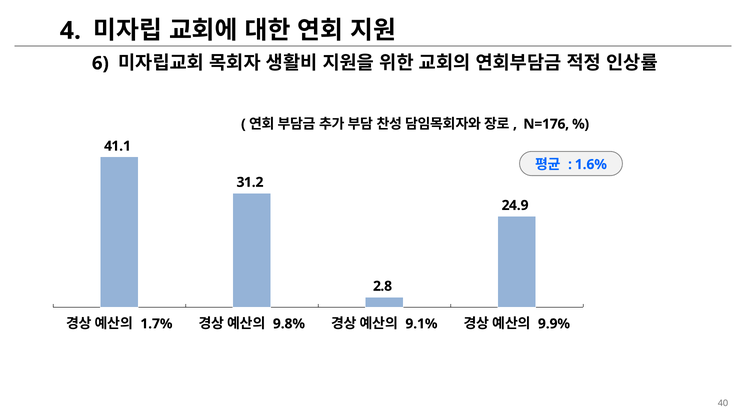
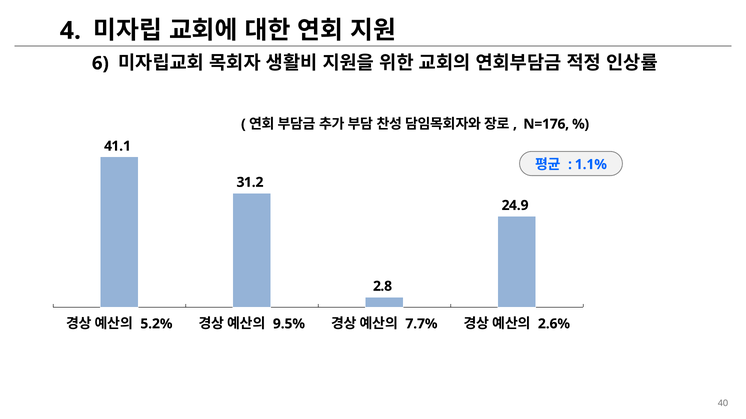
1.6%: 1.6% -> 1.1% (591, 165)
1.7%: 1.7% -> 5.2% (156, 324)
9.8%: 9.8% -> 9.5% (289, 324)
9.1%: 9.1% -> 7.7% (421, 324)
9.9%: 9.9% -> 2.6% (554, 324)
